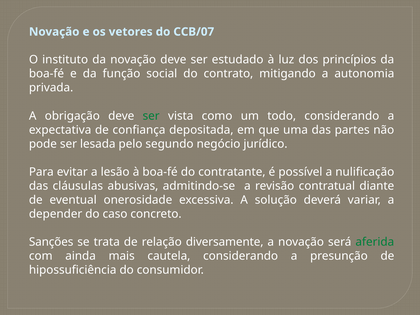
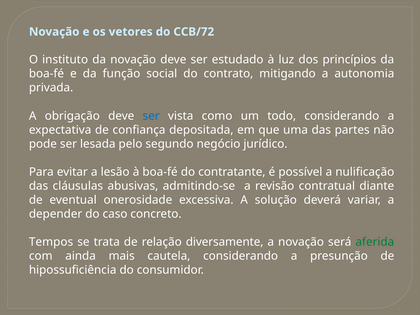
CCB/07: CCB/07 -> CCB/72 (194, 32)
ser colour: green -> blue (151, 116)
Sanções: Sanções -> Tempos (51, 242)
